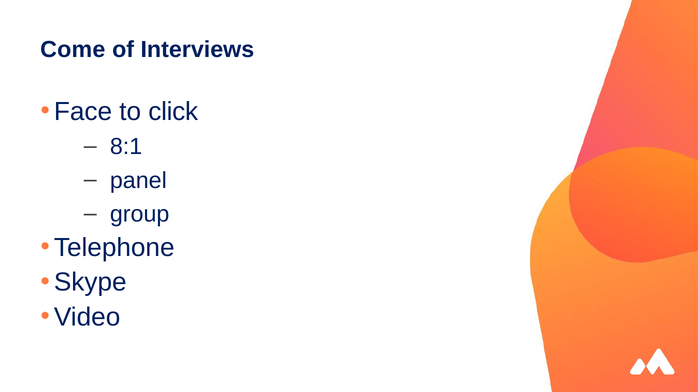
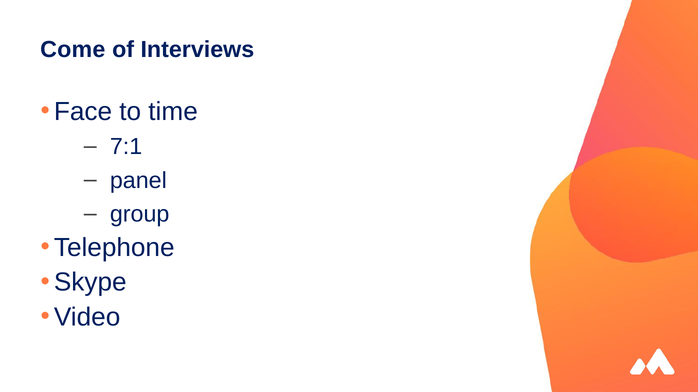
click: click -> time (173, 112)
8:1: 8:1 -> 7:1 (126, 147)
